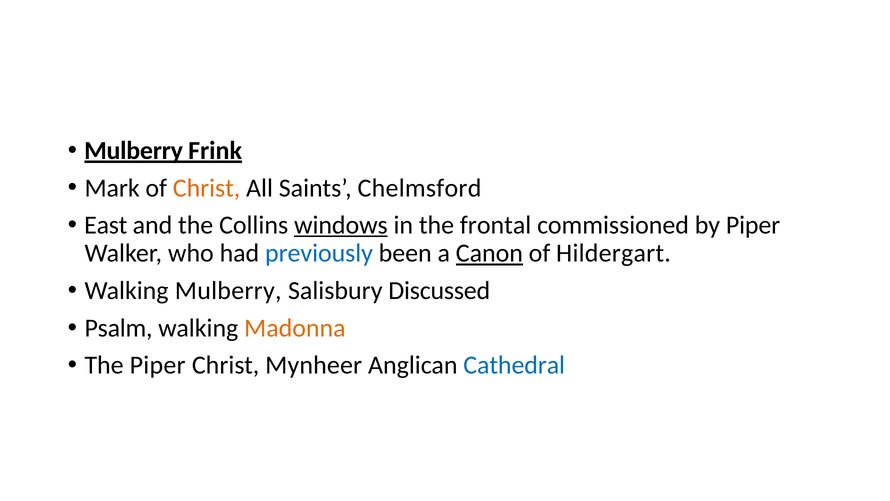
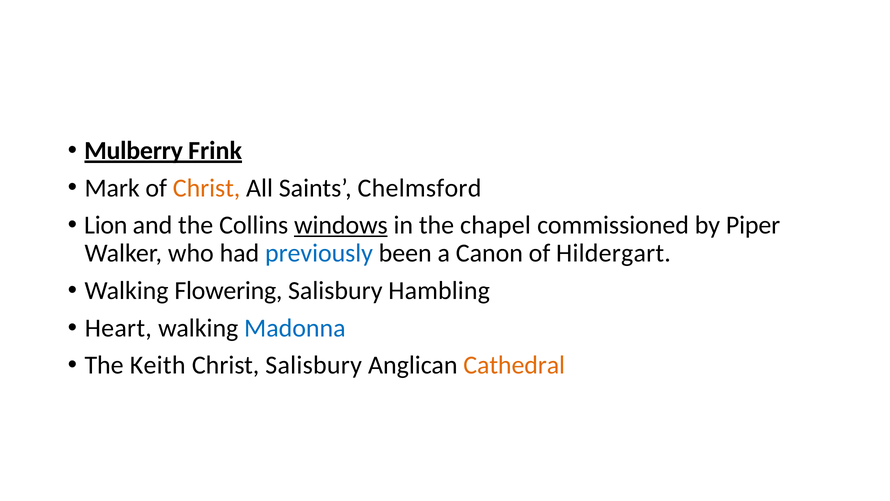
East: East -> Lion (106, 225)
frontal: frontal -> chapel (495, 225)
Canon underline: present -> none (489, 253)
Walking Mulberry: Mulberry -> Flowering (228, 290)
Discussed: Discussed -> Hambling (439, 290)
Psalm: Psalm -> Heart (118, 328)
Madonna colour: orange -> blue (295, 328)
The Piper: Piper -> Keith (158, 365)
Christ Mynheer: Mynheer -> Salisbury (314, 365)
Cathedral colour: blue -> orange (514, 365)
